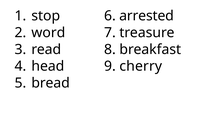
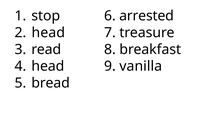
word: word -> head (48, 33)
cherry: cherry -> vanilla (141, 66)
